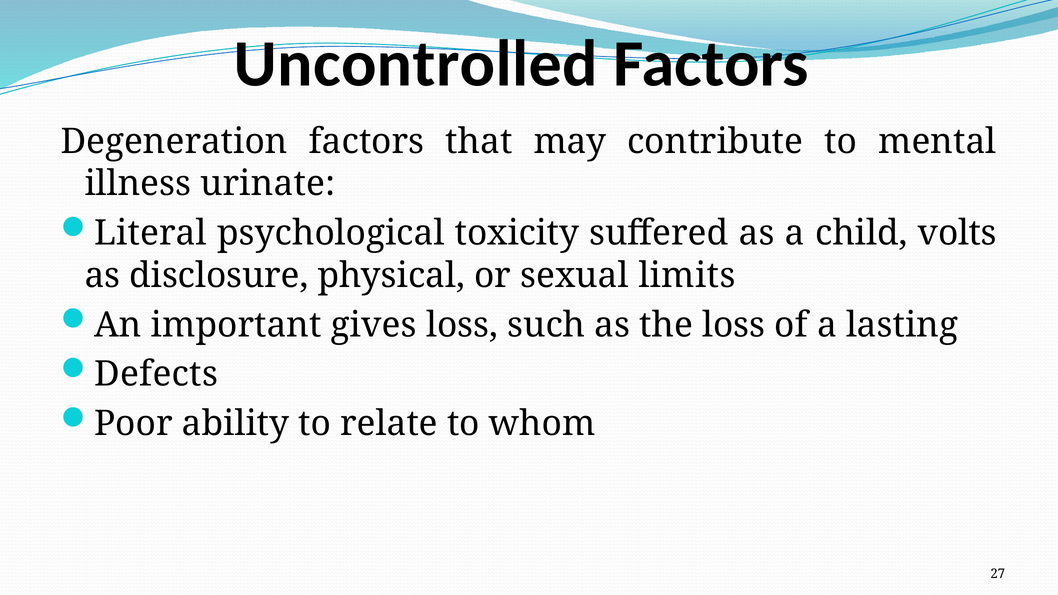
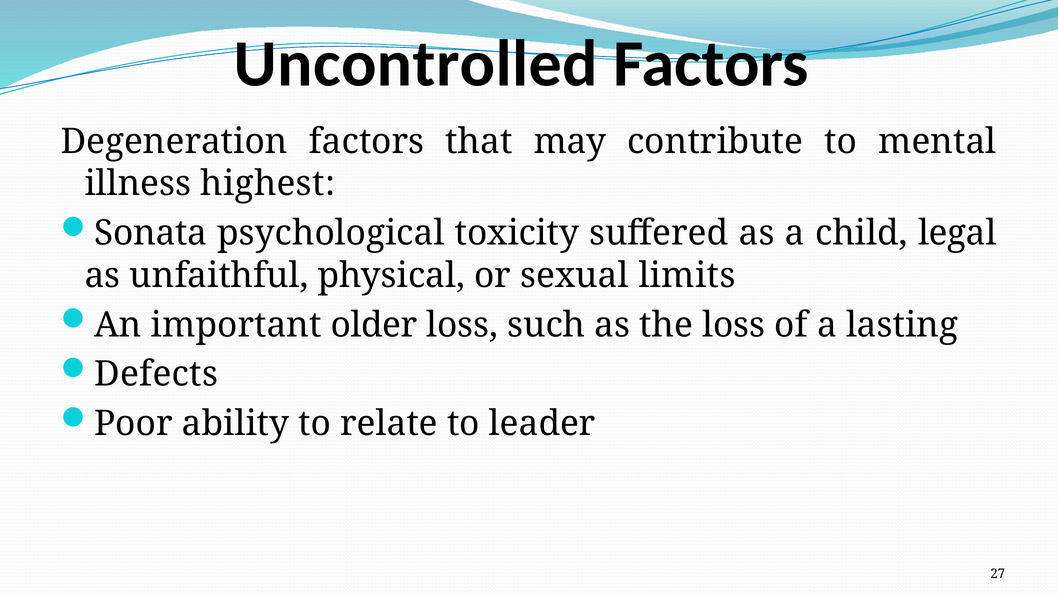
urinate: urinate -> highest (268, 184)
Literal: Literal -> Sonata (151, 233)
volts: volts -> legal (957, 233)
disclosure: disclosure -> unfaithful (219, 276)
gives: gives -> older (374, 325)
whom: whom -> leader (542, 424)
